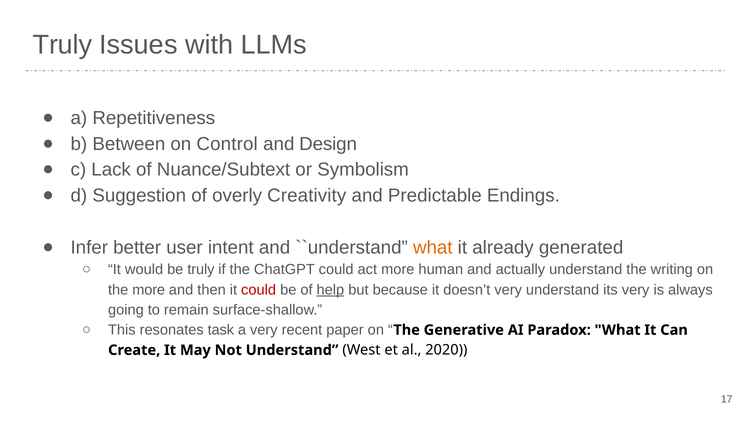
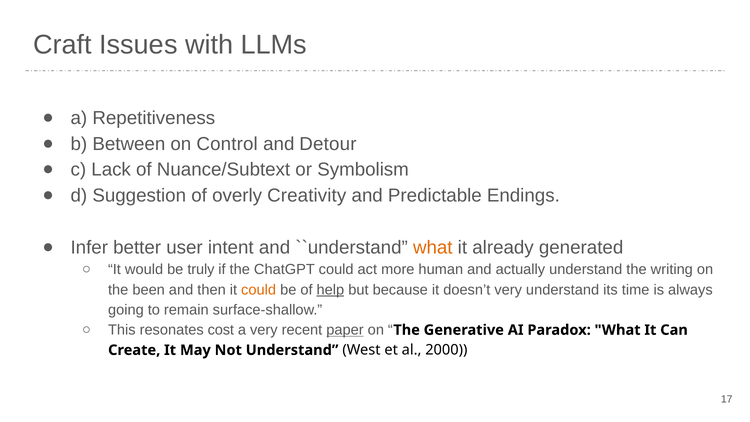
Truly: Truly -> Craft (62, 45)
Design: Design -> Detour (328, 144)
the more: more -> been (149, 290)
could colour: red -> orange (259, 290)
its very: very -> time (636, 290)
task: task -> cost (221, 330)
paper underline: none -> present (345, 330)
2020: 2020 -> 2000 (446, 350)
